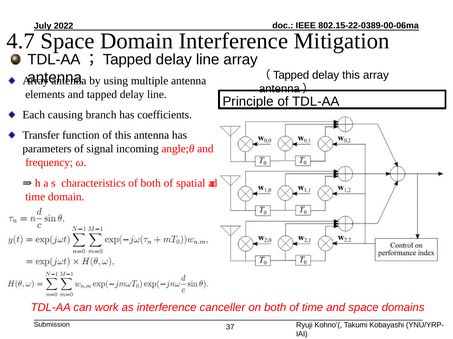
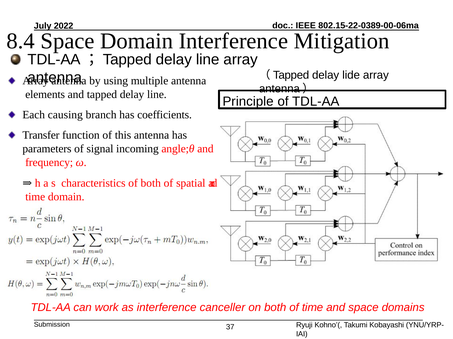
4.7: 4.7 -> 8.4 (21, 41)
delay this: this -> lide (351, 75)
